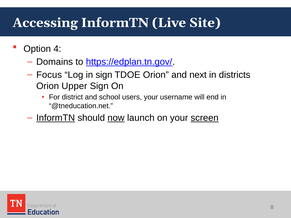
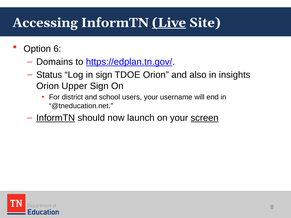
Live underline: none -> present (169, 23)
4: 4 -> 6 (57, 49)
Focus: Focus -> Status (49, 75)
next: next -> also (198, 75)
districts: districts -> insights (235, 75)
now underline: present -> none (116, 118)
